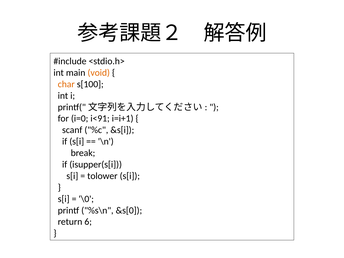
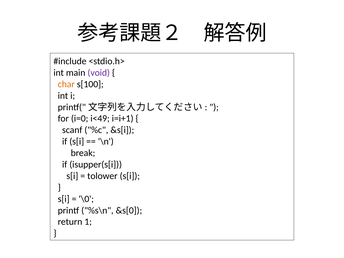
void colour: orange -> purple (99, 73)
i<91: i<91 -> i<49 (100, 119)
6: 6 -> 1 (88, 222)
